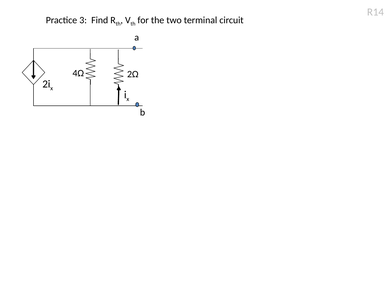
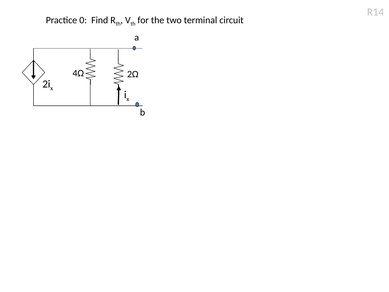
3: 3 -> 0 (83, 20)
